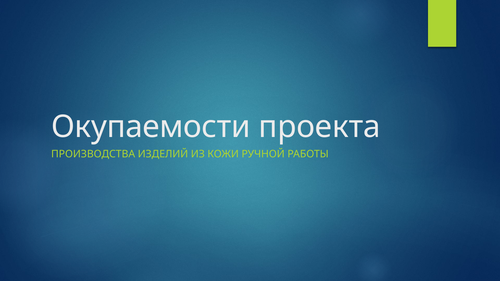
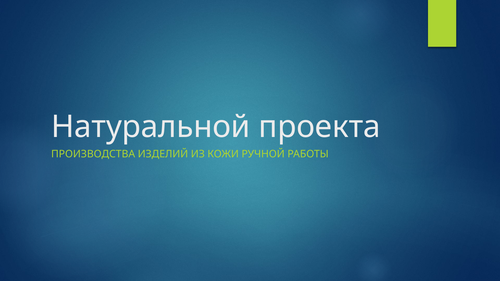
Окупаемости: Окупаемости -> Натуральной (151, 127)
